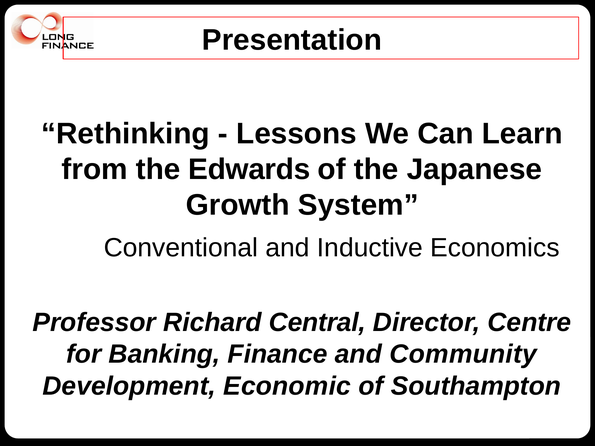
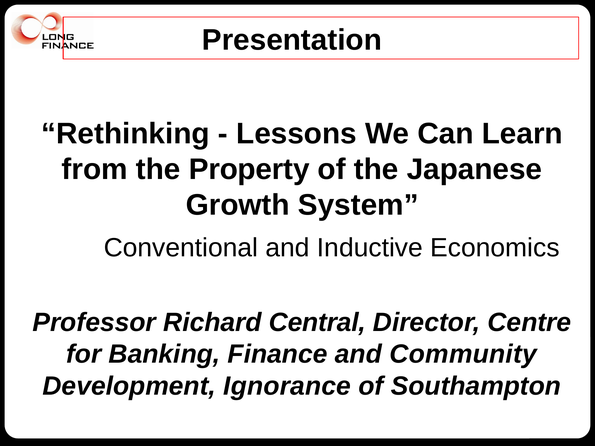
Edwards: Edwards -> Property (249, 170)
Economic: Economic -> Ignorance (287, 386)
